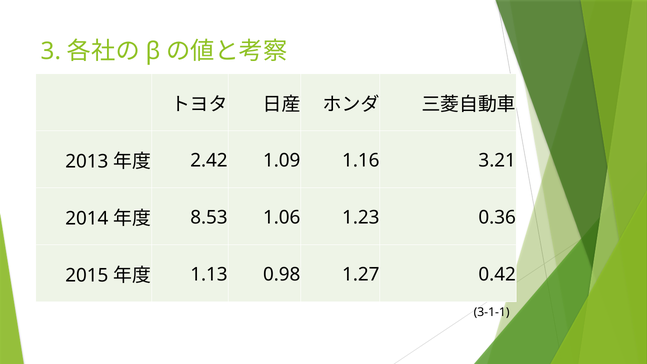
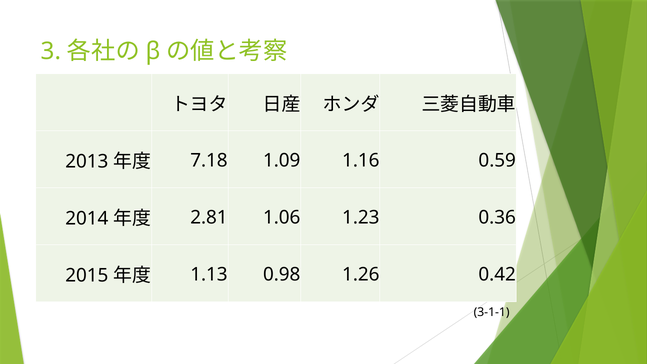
2.42: 2.42 -> 7.18 (209, 161)
3.21: 3.21 -> 0.59 (497, 161)
8.53: 8.53 -> 2.81 (209, 217)
1.27: 1.27 -> 1.26 (361, 274)
